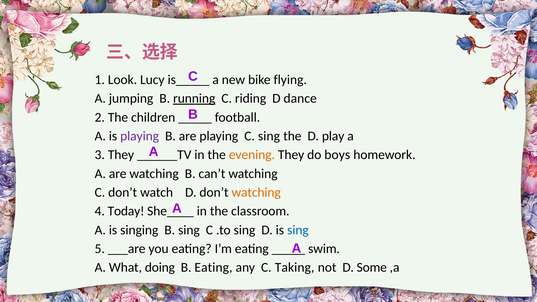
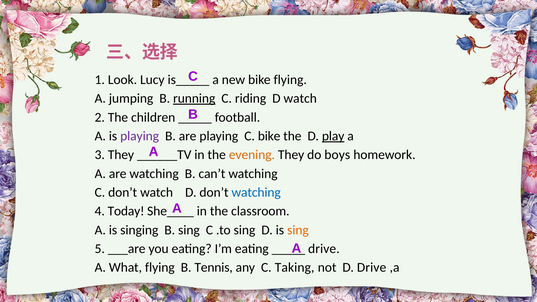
D dance: dance -> watch (300, 98)
C sing: sing -> bike (269, 136)
play underline: none -> present (333, 136)
watching colour: orange -> blue (256, 192)
sing colour: blue -> orange (298, 230)
swim: swim -> drive (324, 249)
What doing: doing -> flying (160, 268)
B Eating: Eating -> Tennis (214, 268)
D Some: Some -> Drive (372, 268)
